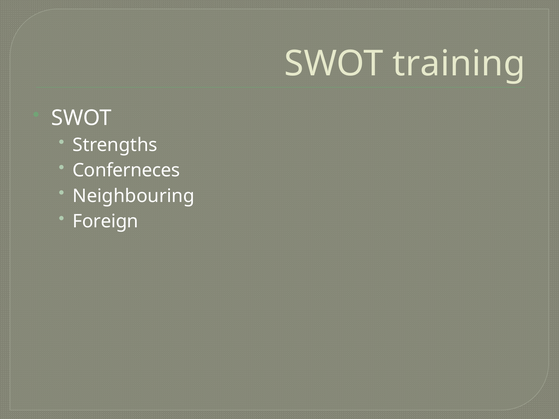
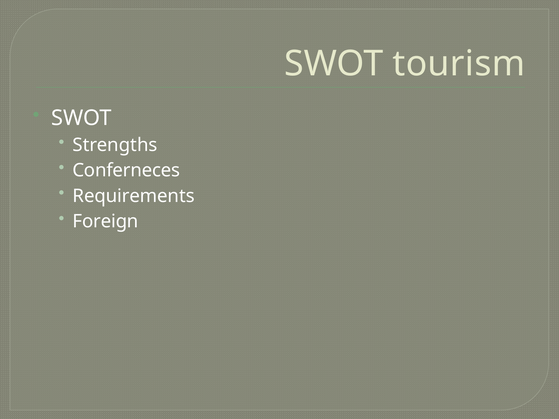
training: training -> tourism (459, 64)
Neighbouring: Neighbouring -> Requirements (134, 196)
